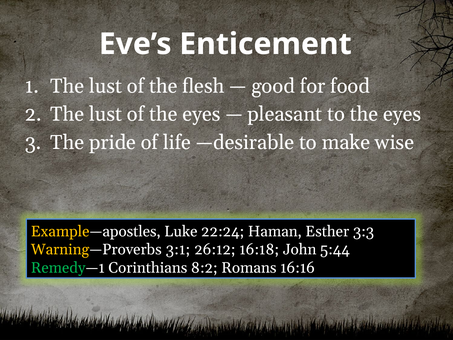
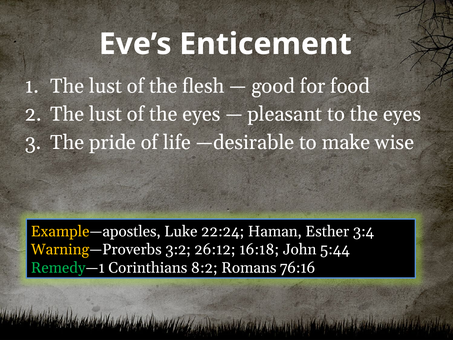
3:3: 3:3 -> 3:4 (363, 231)
3:1: 3:1 -> 3:2 (178, 249)
16:16: 16:16 -> 76:16 (298, 268)
